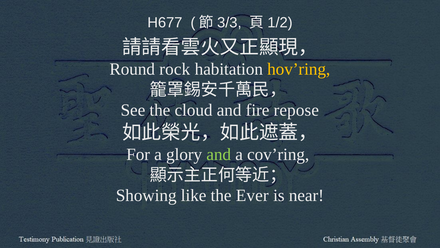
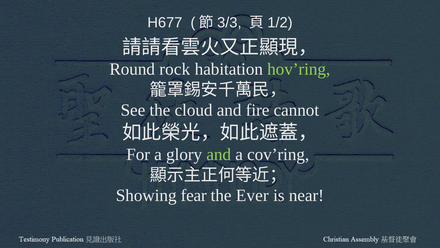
hov’ring colour: yellow -> light green (299, 69)
repose: repose -> cannot (296, 110)
like: like -> fear (194, 195)
